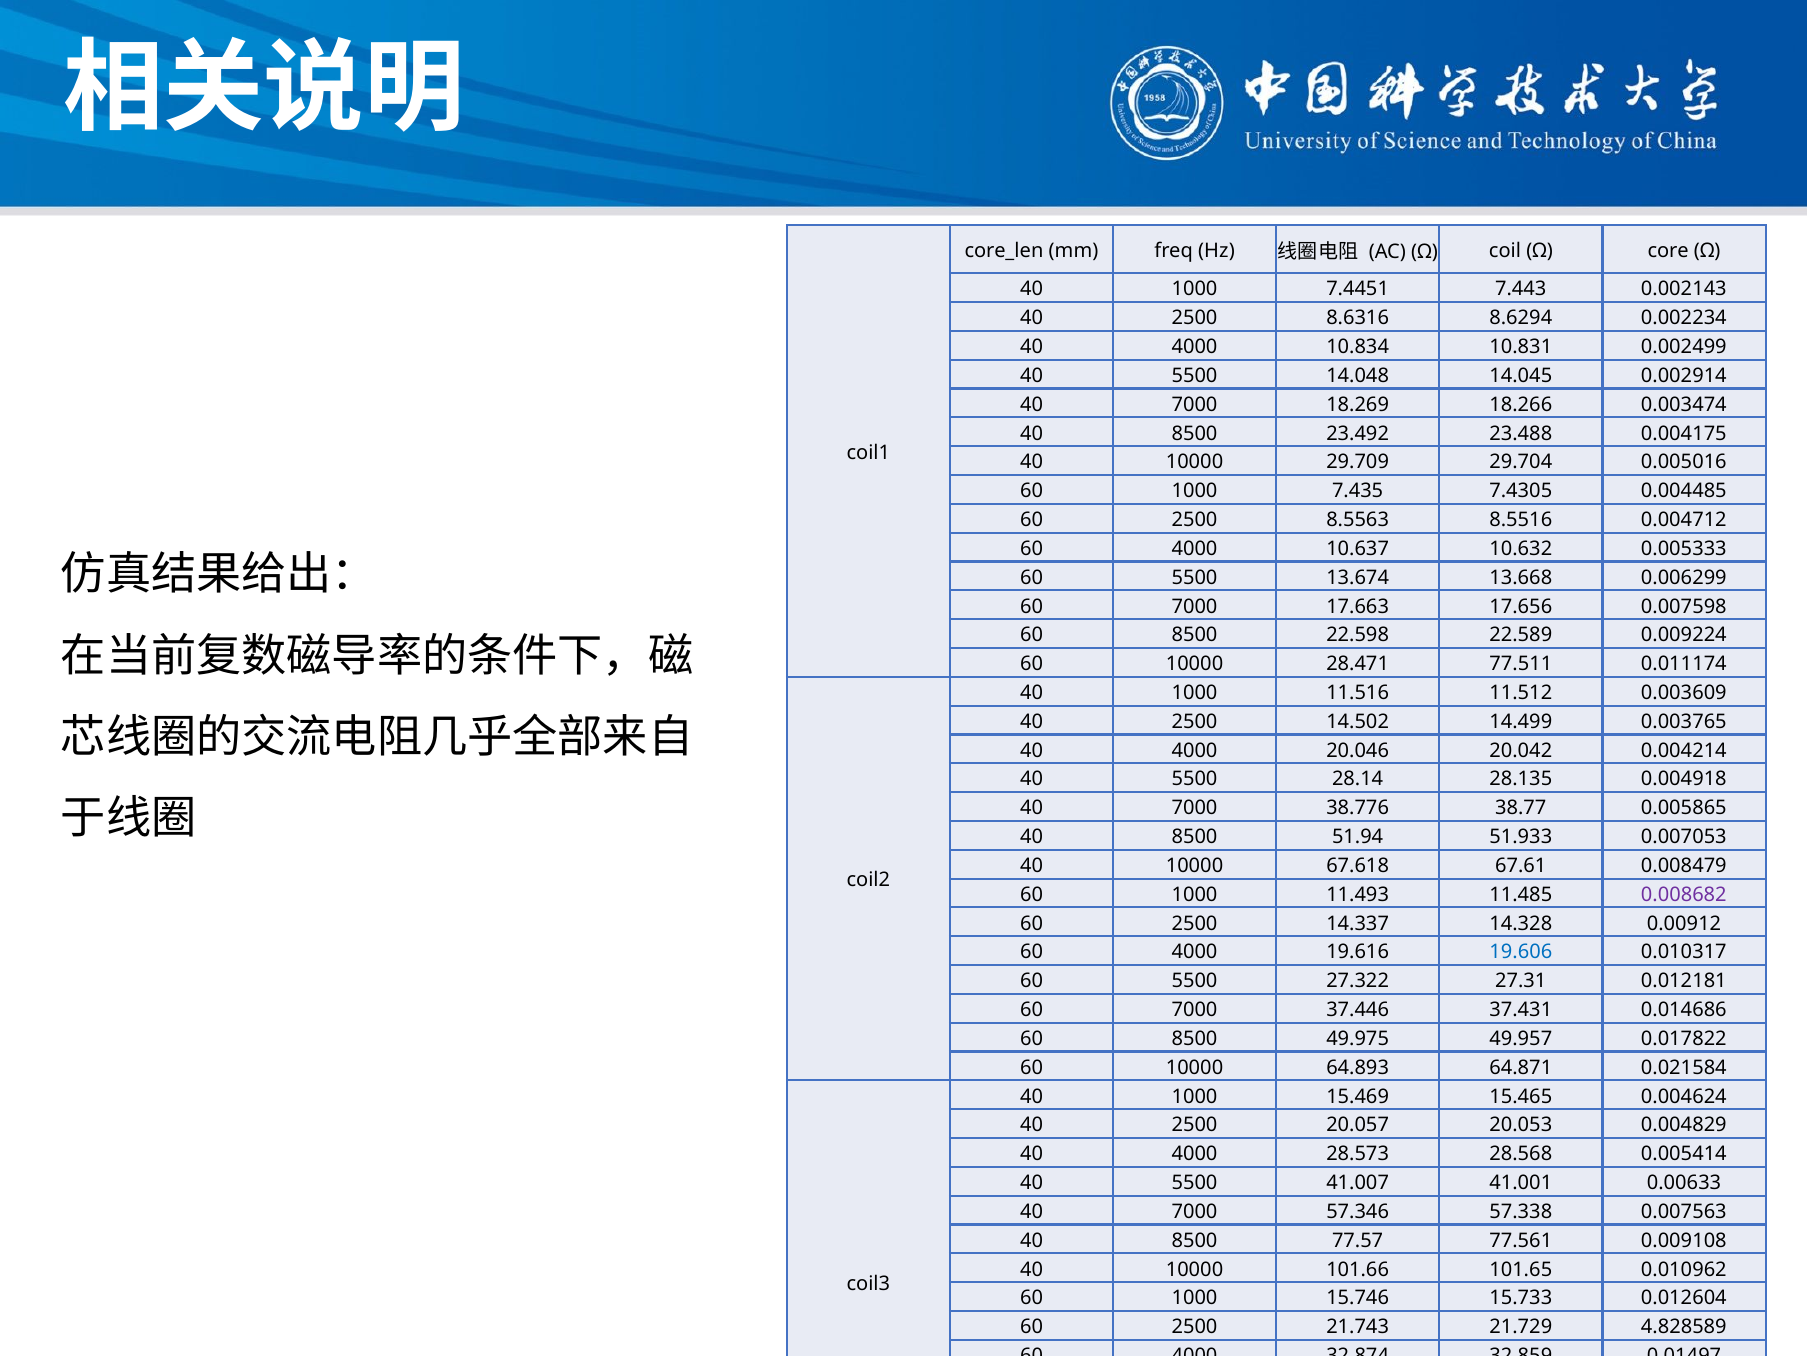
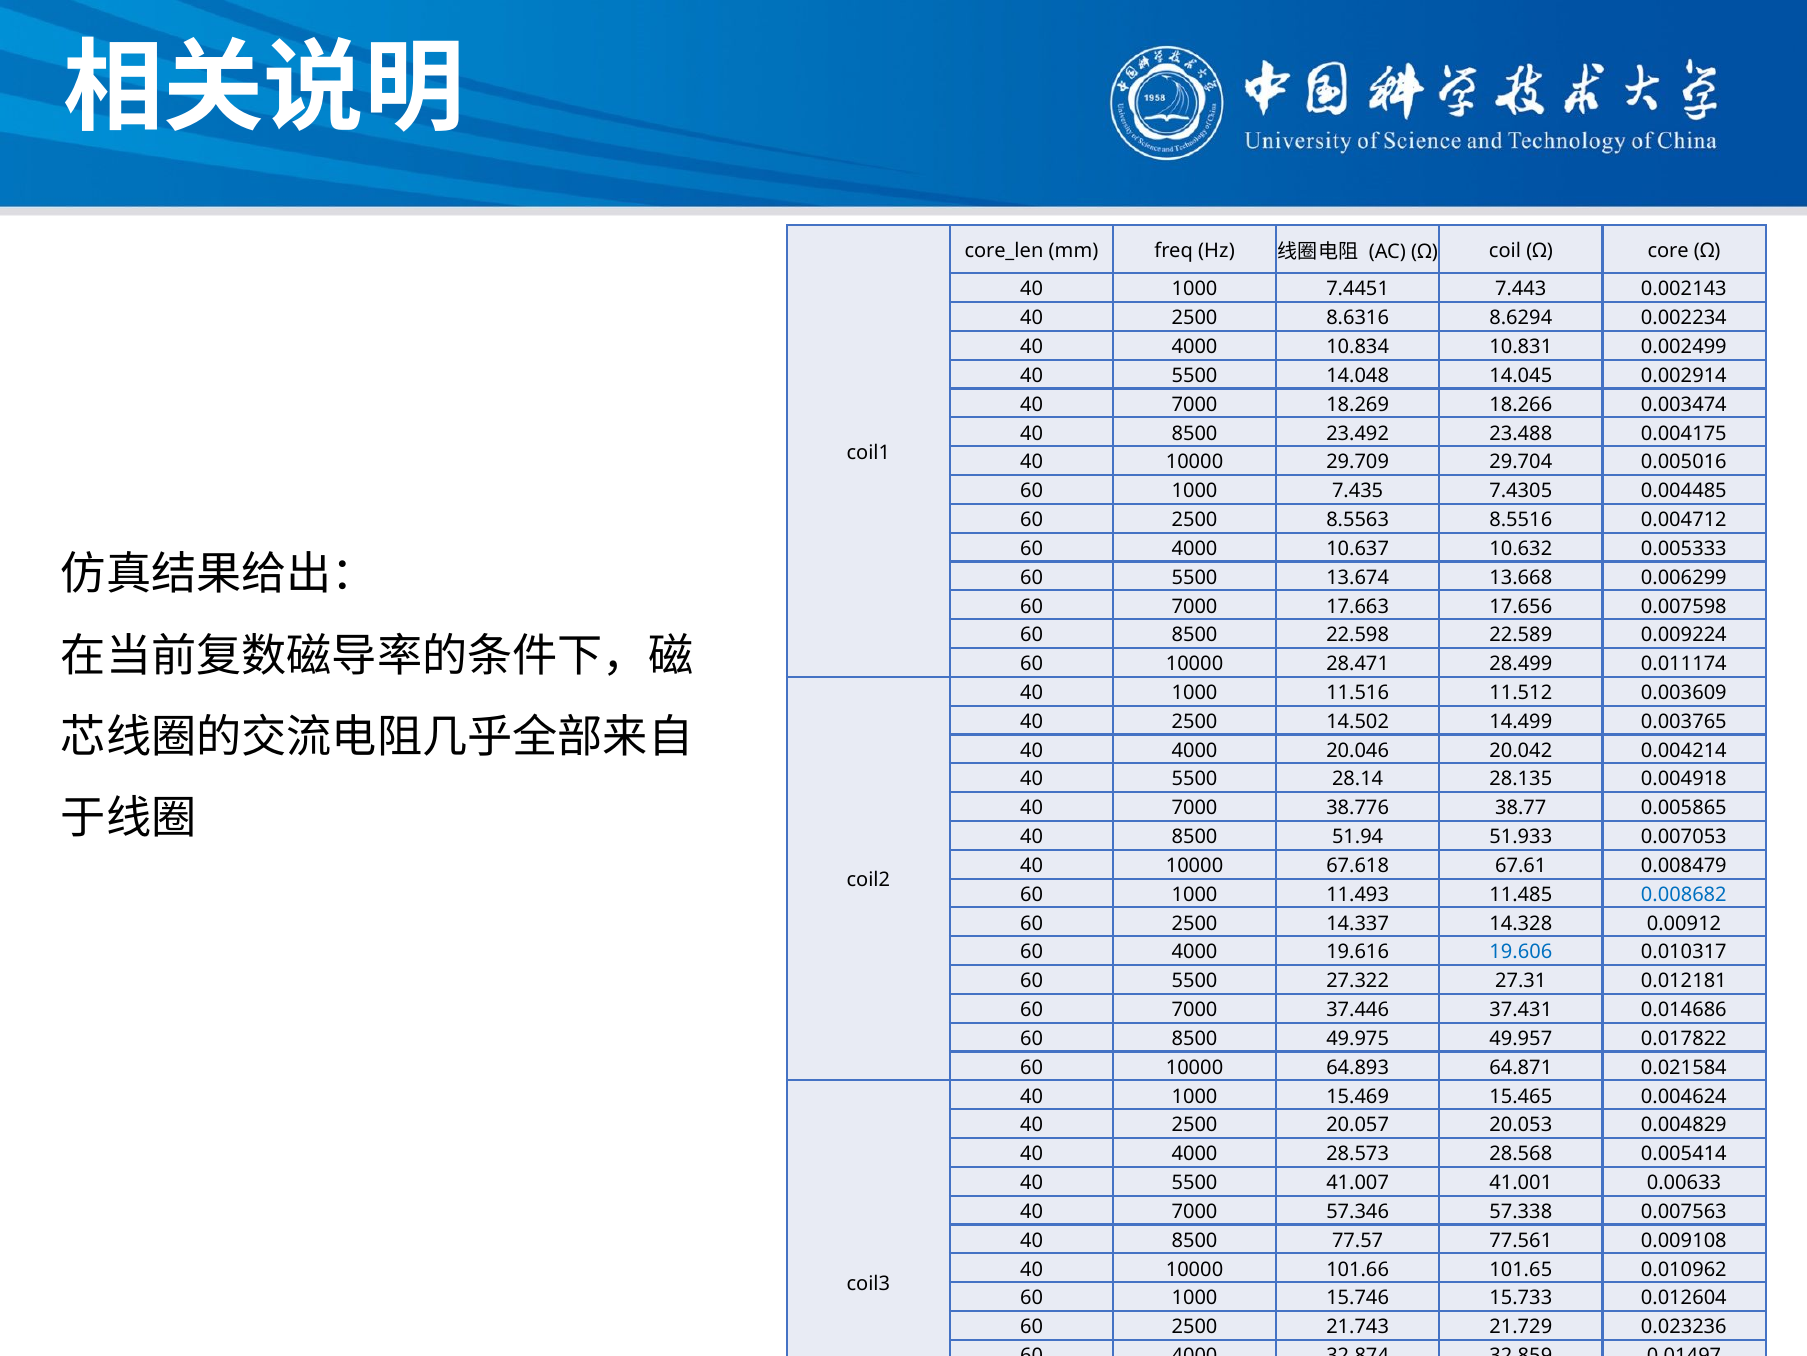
77.511: 77.511 -> 28.499 (1521, 664)
0.008682 colour: purple -> blue (1684, 894)
4.828589: 4.828589 -> 0.023236 (1684, 1326)
